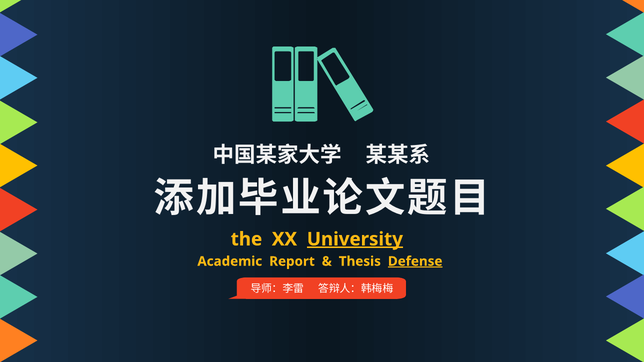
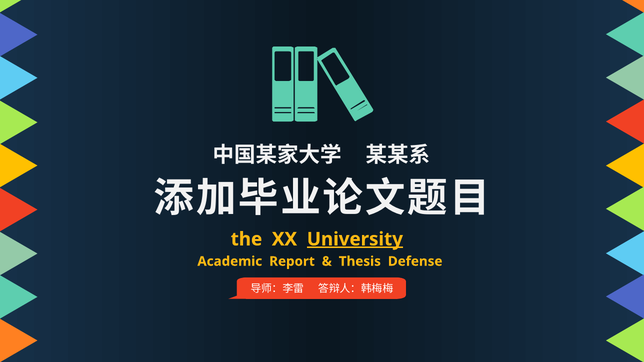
Defense underline: present -> none (415, 262)
